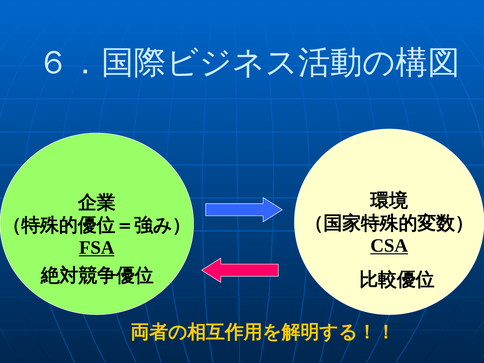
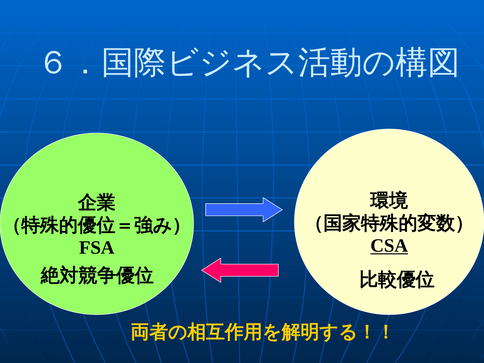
FSA underline: present -> none (97, 248)
